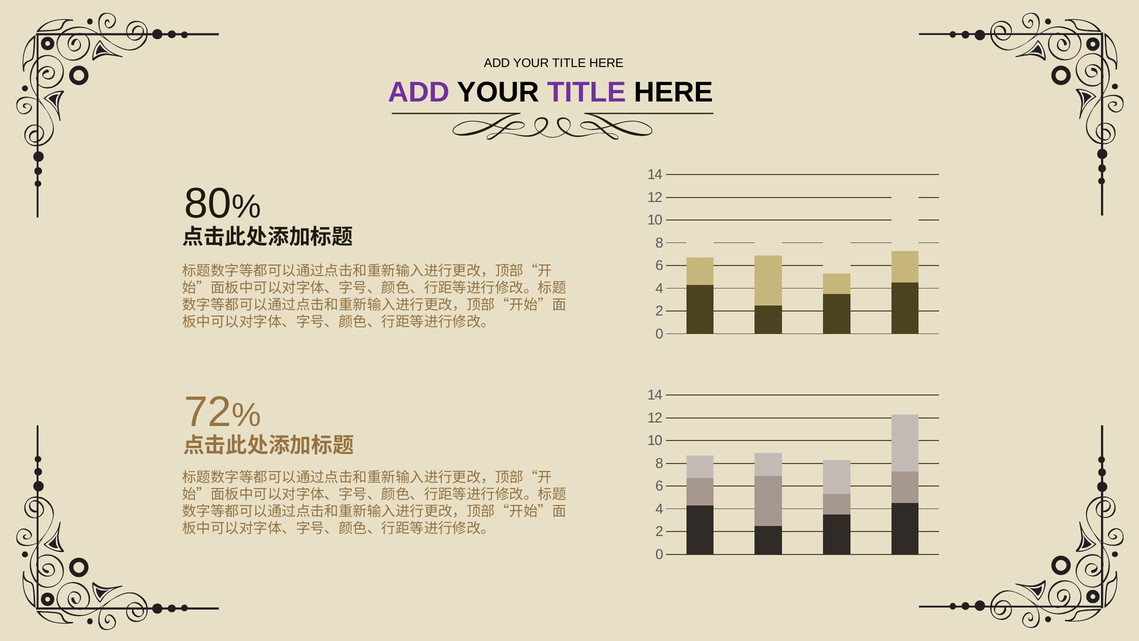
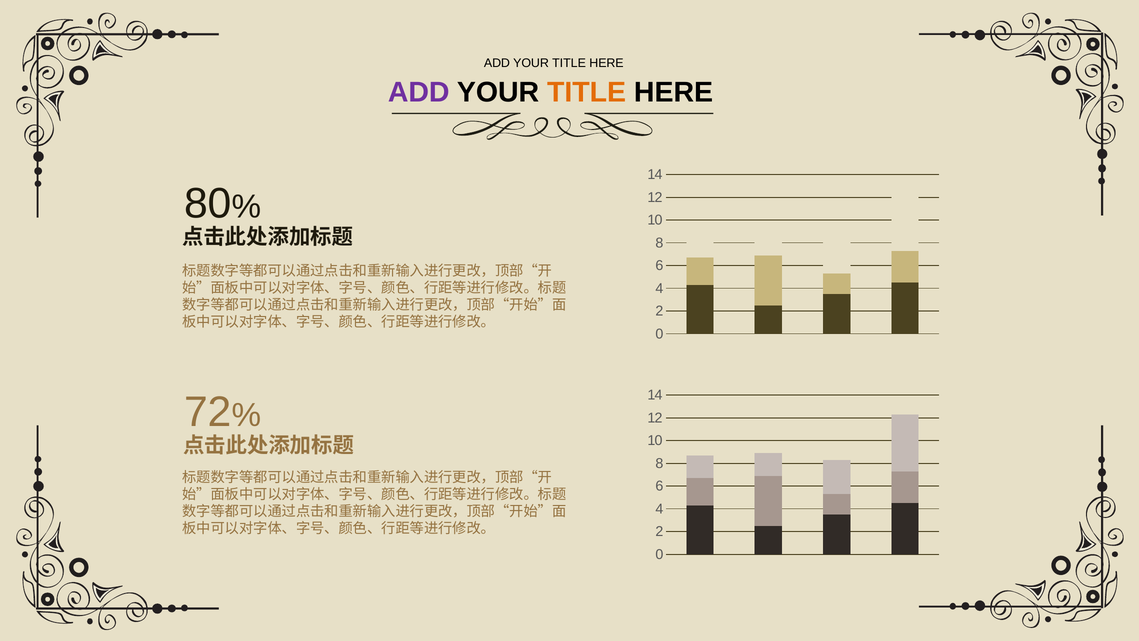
TITLE colour: purple -> orange (587, 92)
